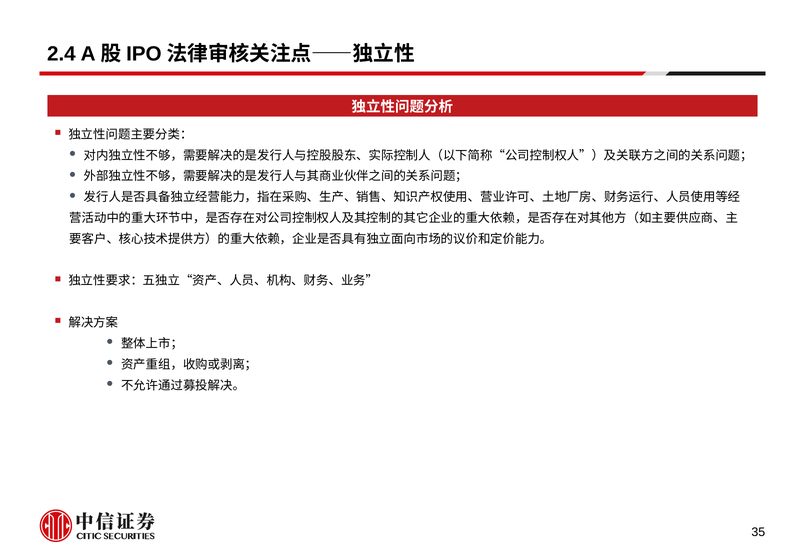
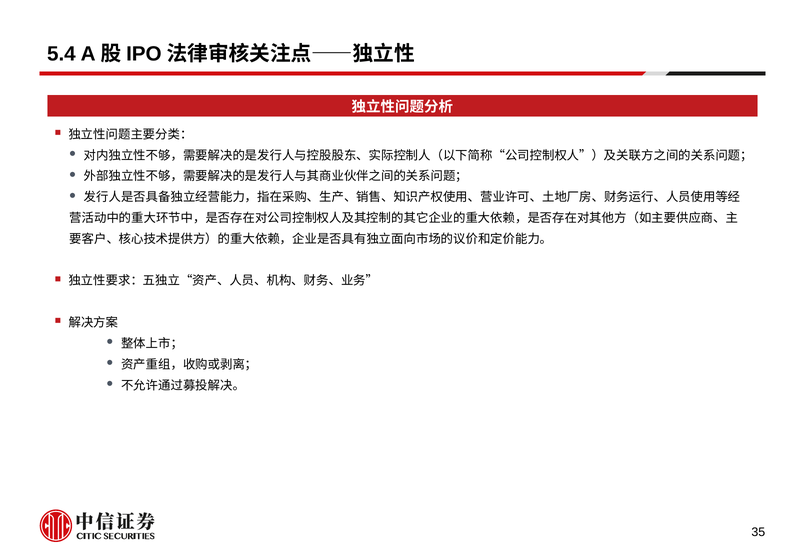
2.4: 2.4 -> 5.4 (61, 54)
